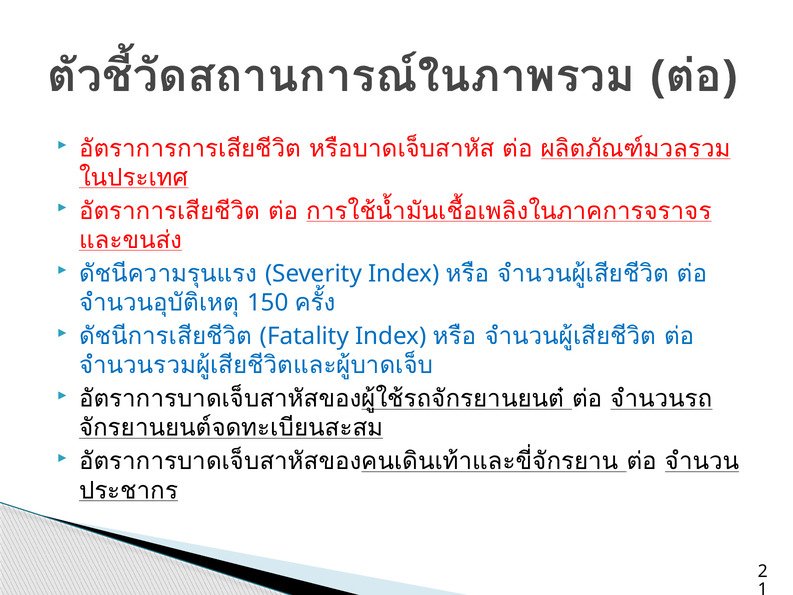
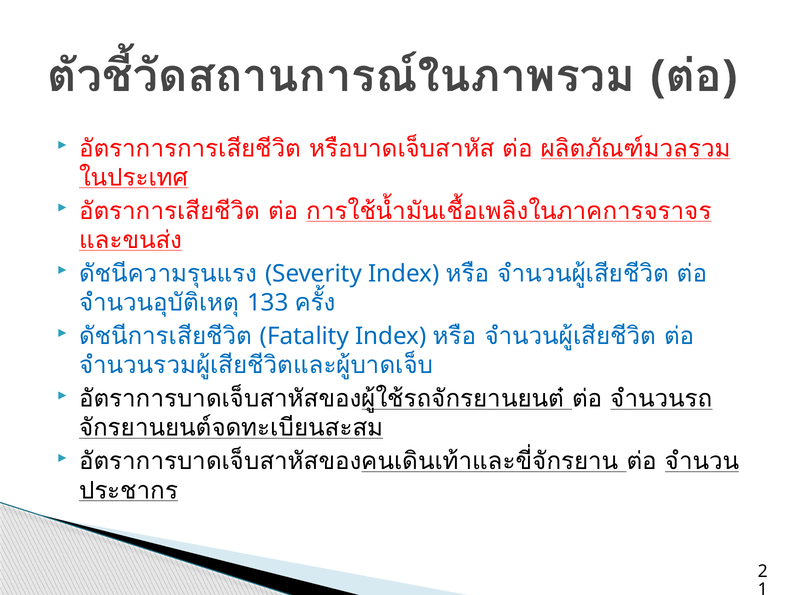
150: 150 -> 133 (268, 303)
